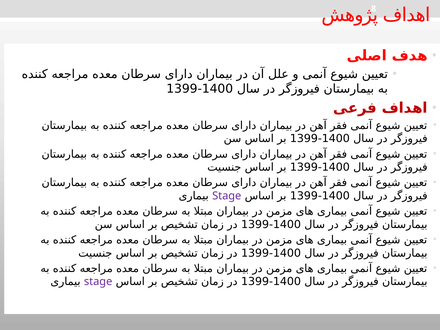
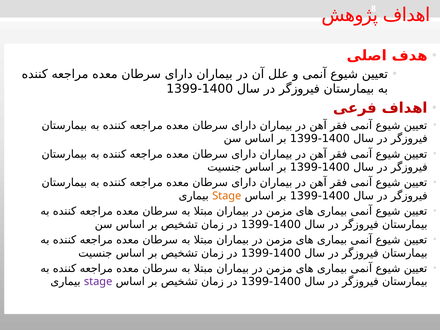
Stage colour: purple -> orange (227, 196)
